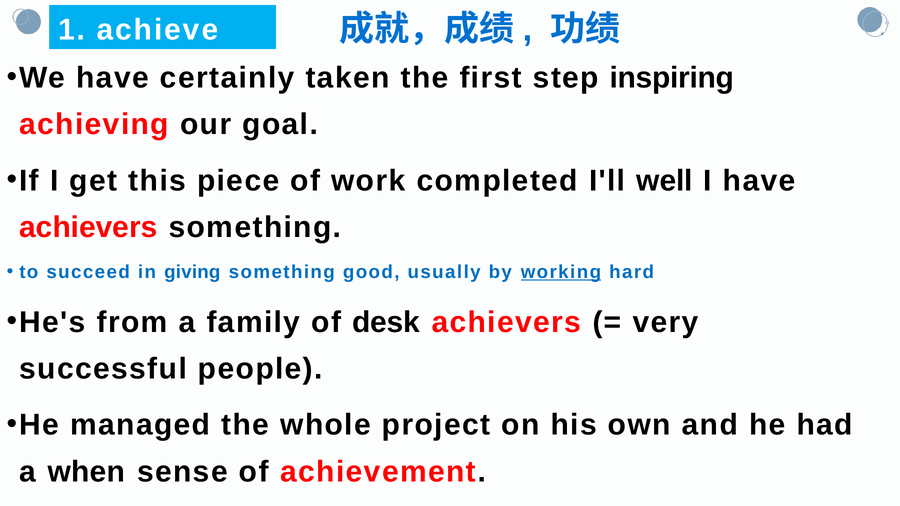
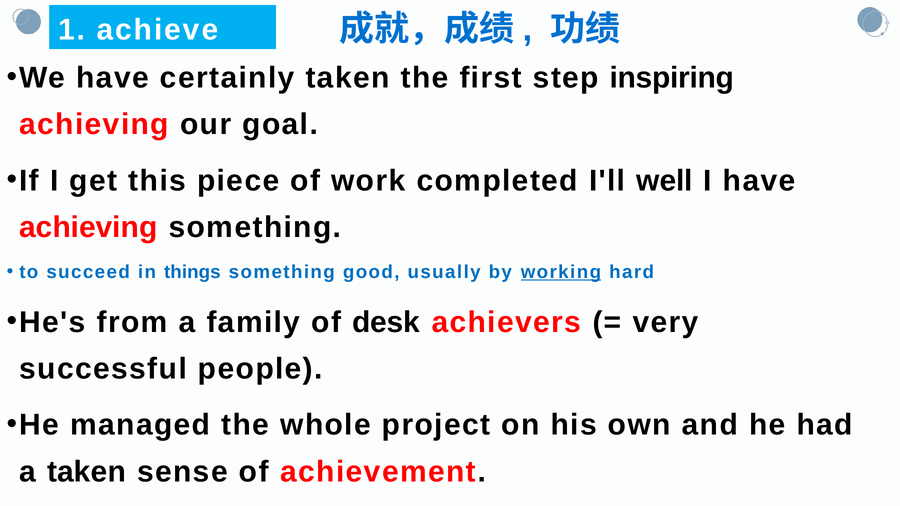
achievers: achievers -> achieving (88, 227)
giving: giving -> things (192, 272)
a when: when -> taken (86, 472)
